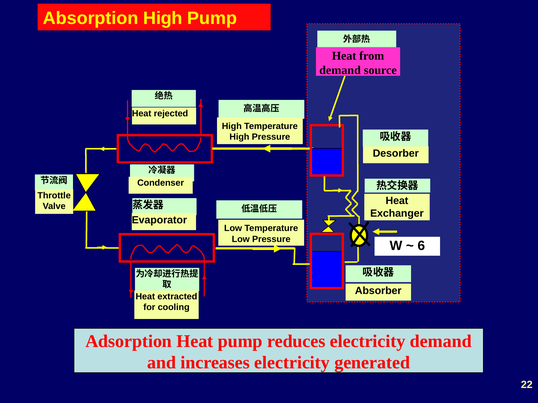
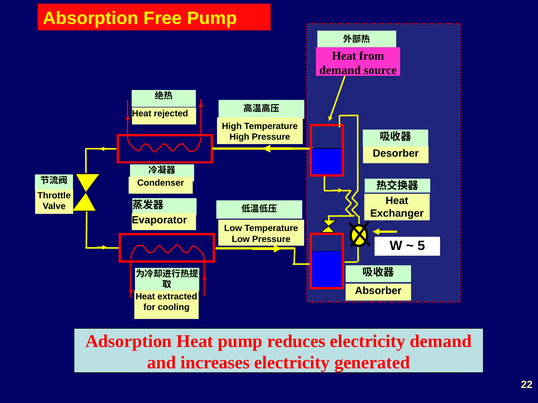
Absorption High: High -> Free (163, 18)
6: 6 -> 5 (421, 246)
